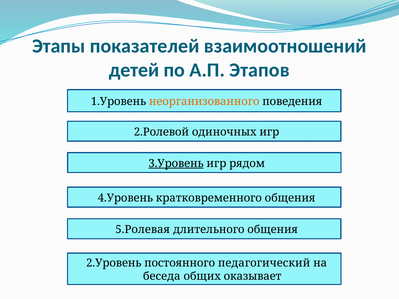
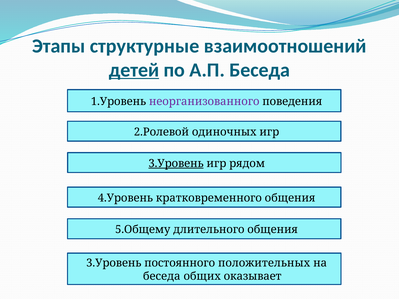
показателей: показателей -> структурные (145, 46)
детей underline: none -> present (134, 70)
А.П Этапов: Этапов -> Беседа (260, 70)
неорганизованного colour: orange -> purple (204, 102)
5.Ролевая: 5.Ролевая -> 5.Общему (143, 230)
2.Уровень: 2.Уровень -> 3.Уровень (114, 263)
педагогический: педагогический -> положительных (264, 263)
